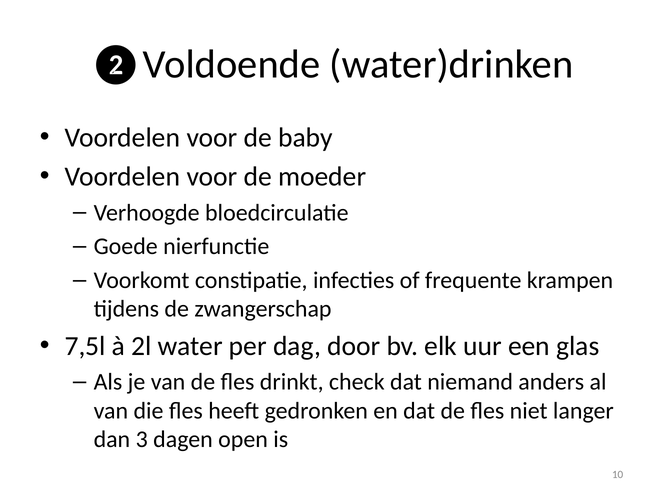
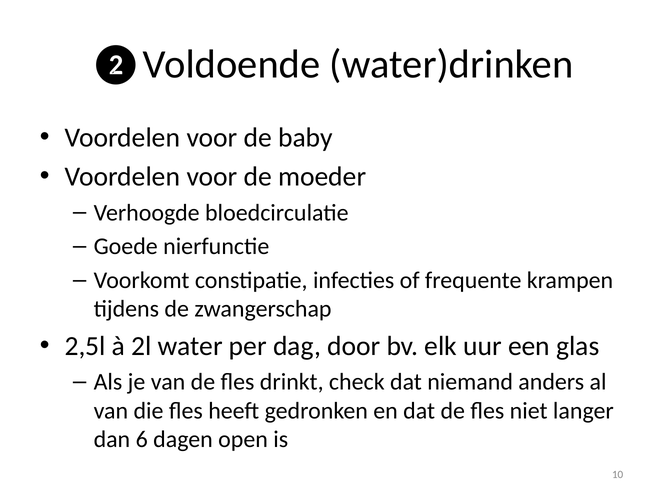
7,5l: 7,5l -> 2,5l (85, 346)
3: 3 -> 6 (142, 440)
